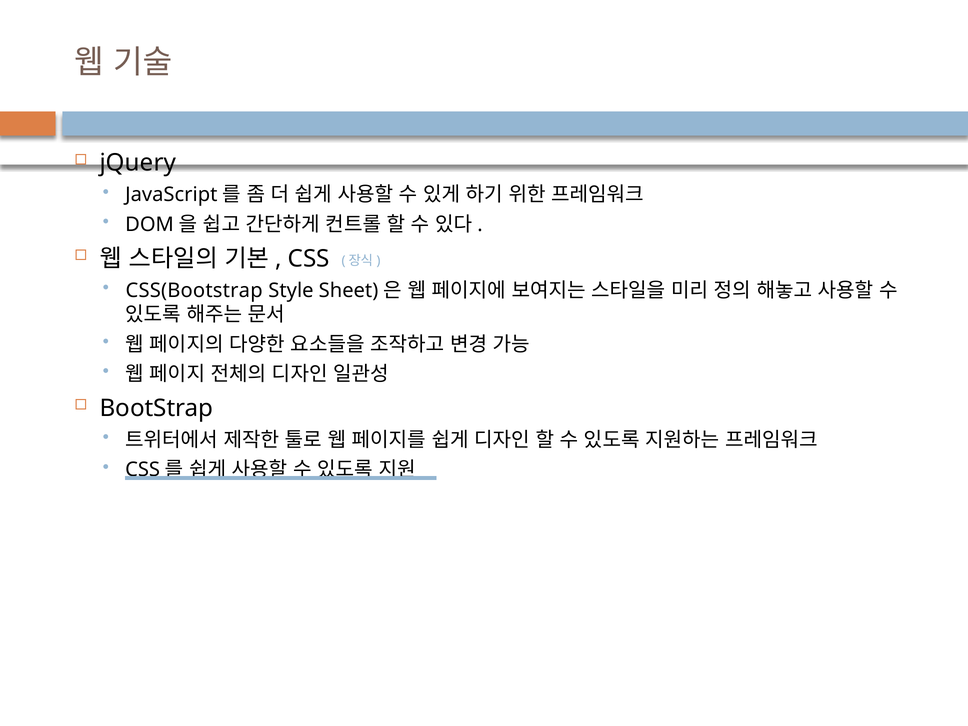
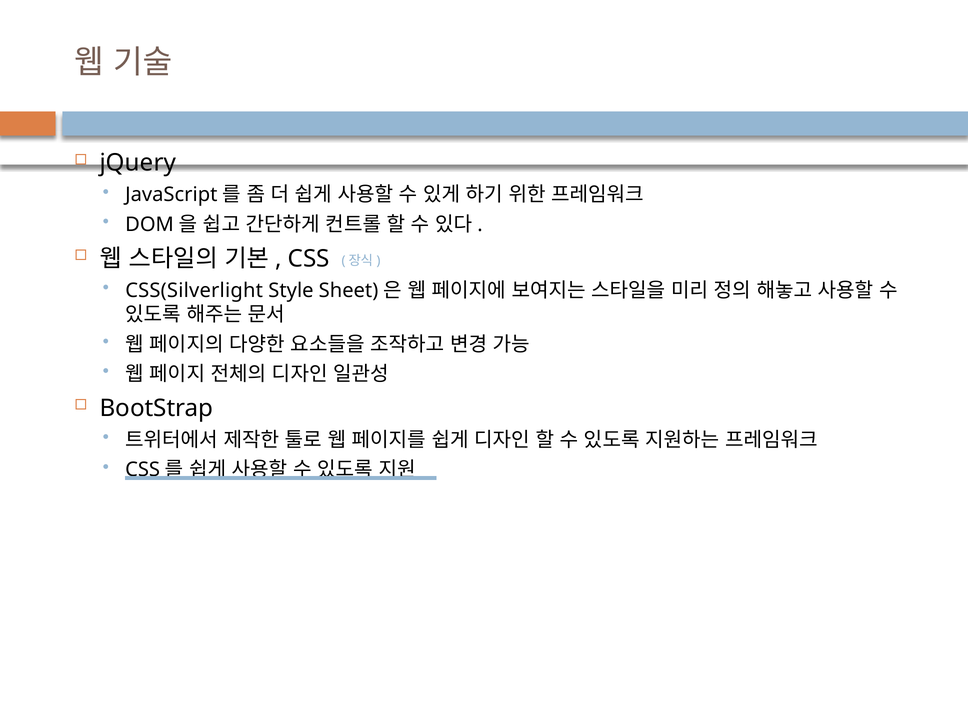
CSS(Bootstrap: CSS(Bootstrap -> CSS(Silverlight (194, 290)
